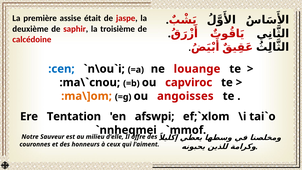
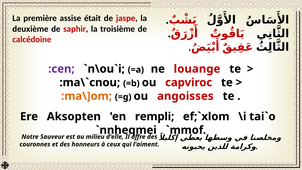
:cen colour: blue -> purple (61, 69)
Tentation: Tentation -> Aksopten (74, 116)
afswpi: afswpi -> rempli (155, 116)
